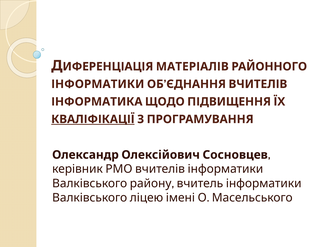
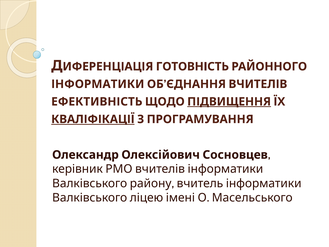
МАТЕРІАЛІВ: МАТЕРІАЛІВ -> ГОТОВНІСТЬ (192, 66)
ІНФОРМАТИКА: ІНФОРМАТИКА -> ЕФЕКТИВНІСТЬ (97, 102)
ПІДВИЩЕННЯ underline: none -> present (229, 102)
